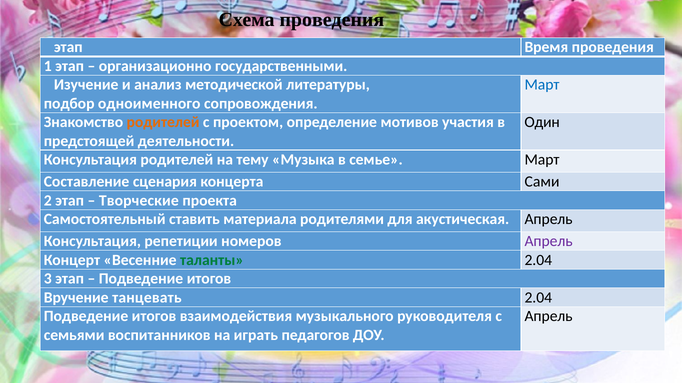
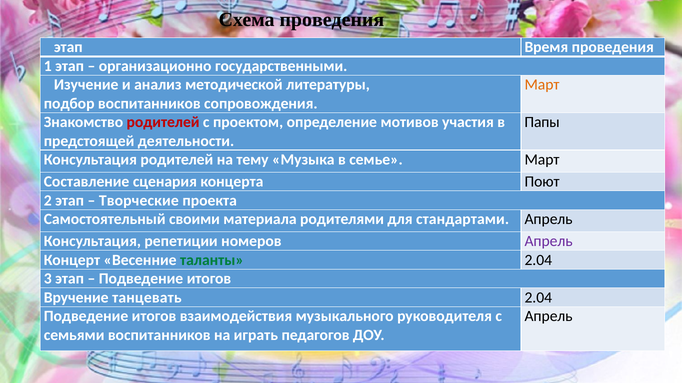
Март colour: blue -> orange (542, 85)
подбор одноименного: одноименного -> воспитанников (149, 104)
родителей colour: orange -> red (163, 122)
Один: Один -> Папы (542, 122)
Сами: Сами -> Поют (542, 182)
ставить: ставить -> своими (194, 220)
акустическая: акустическая -> стандартами (463, 220)
